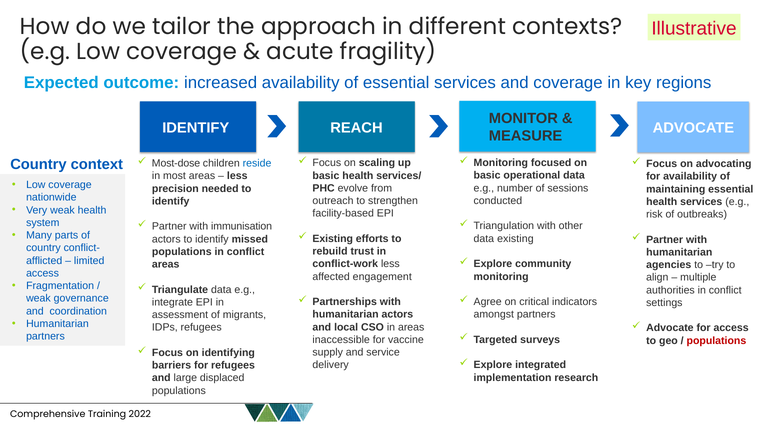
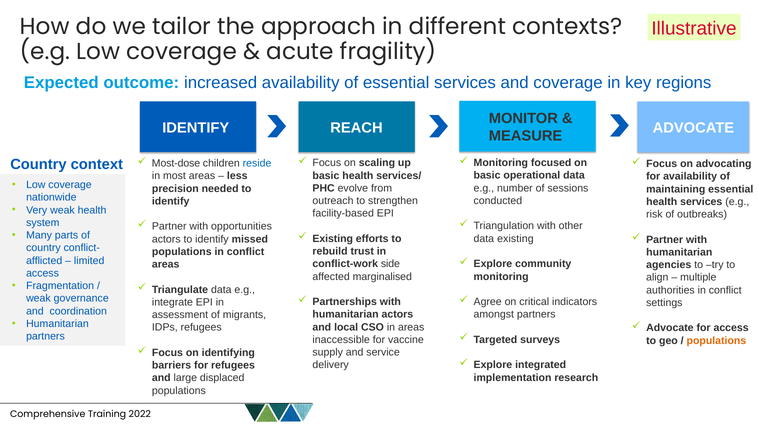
immunisation: immunisation -> opportunities (242, 227)
conflict-work less: less -> side (390, 264)
engagement: engagement -> marginalised (382, 277)
populations colour: red -> orange (716, 341)
